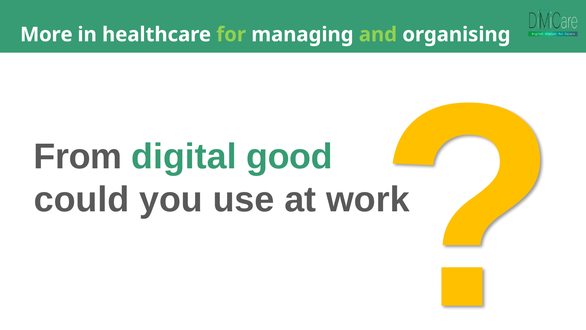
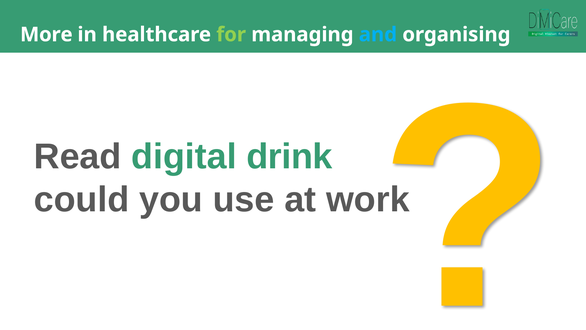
and colour: light green -> light blue (378, 35)
From: From -> Read (78, 157)
good: good -> drink (289, 157)
